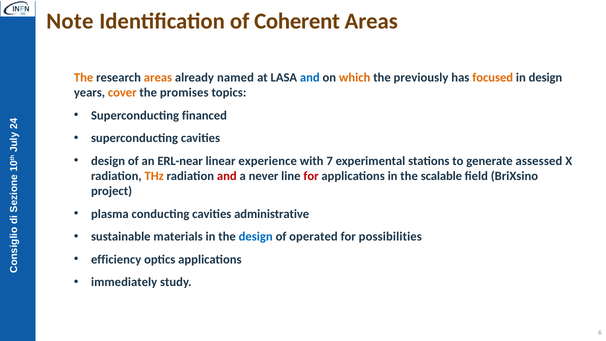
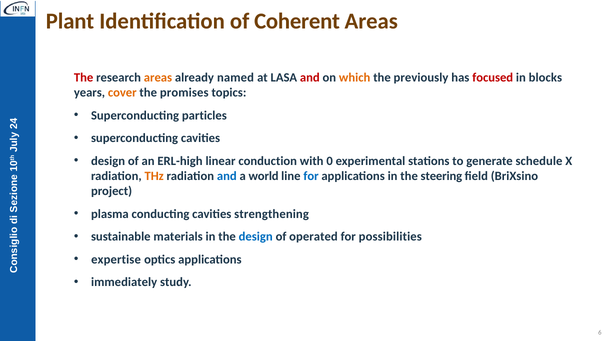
Note: Note -> Plant (70, 21)
The colour: orange -> red (84, 78)
and colour: blue -> red (310, 78)
focused colour: orange -> red (493, 78)
in design: design -> blocks (545, 78)
financed: financed -> particles (204, 115)
ERL-near: ERL-near -> ERL-high (180, 161)
experience: experience -> conduction (268, 161)
with 7: 7 -> 0 (330, 161)
assessed: assessed -> schedule (539, 161)
and colour: red -> blue (227, 176)
never: never -> world (264, 176)
for colour: red -> blue (311, 176)
scalable: scalable -> steering (441, 176)
administrative: administrative -> strengthening (272, 214)
efficiency: efficiency -> expertise (116, 259)
